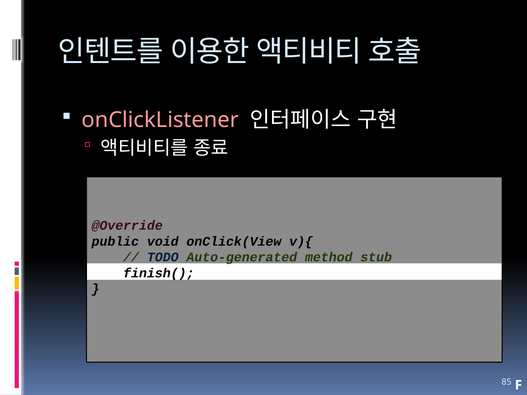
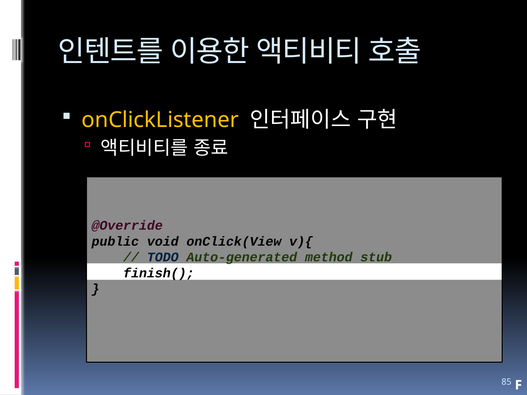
onClickListener colour: pink -> yellow (160, 120)
